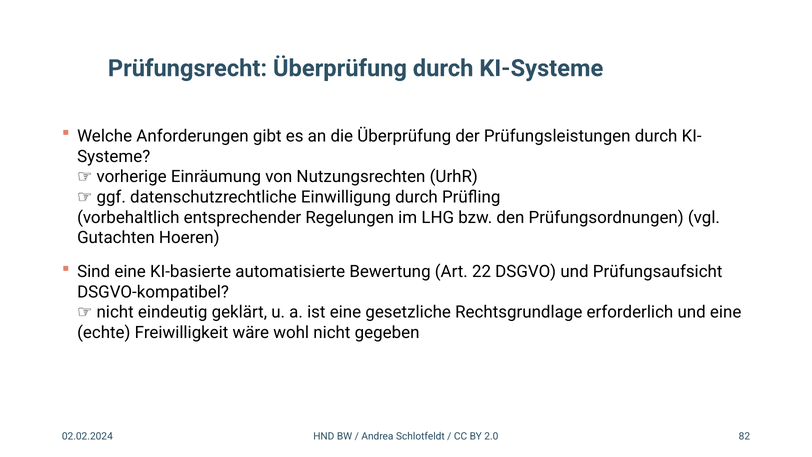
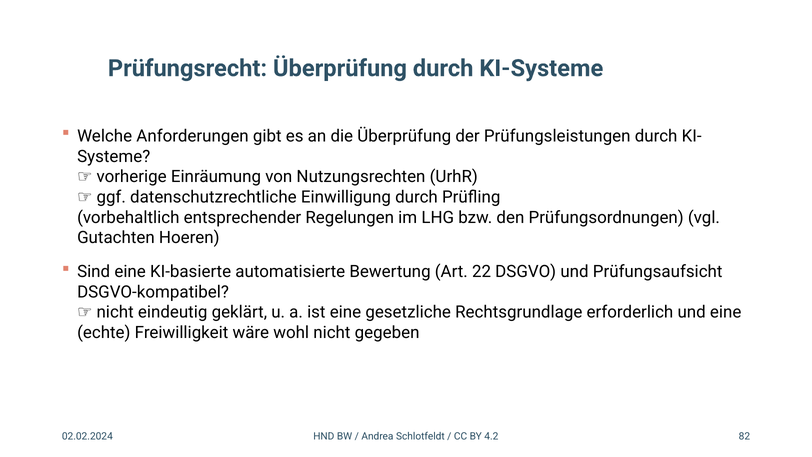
2.0: 2.0 -> 4.2 (491, 436)
